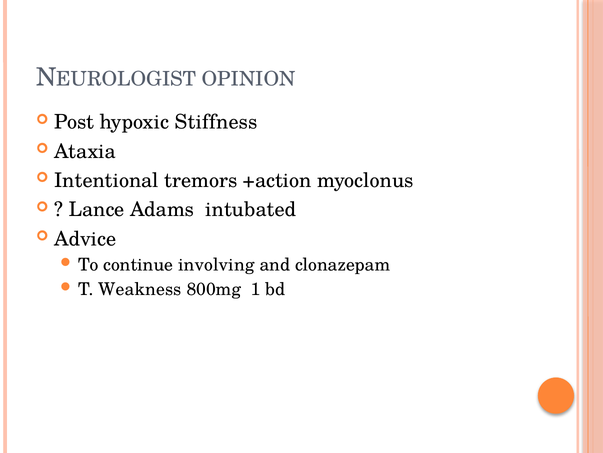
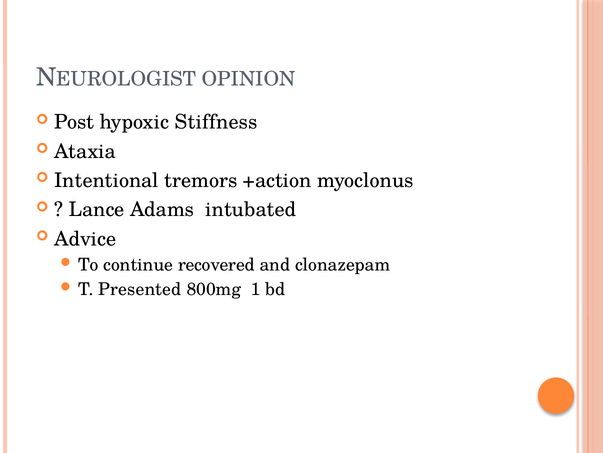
involving: involving -> recovered (216, 265)
Weakness: Weakness -> Presented (140, 289)
